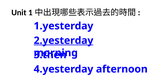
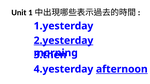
afternoon underline: none -> present (122, 69)
